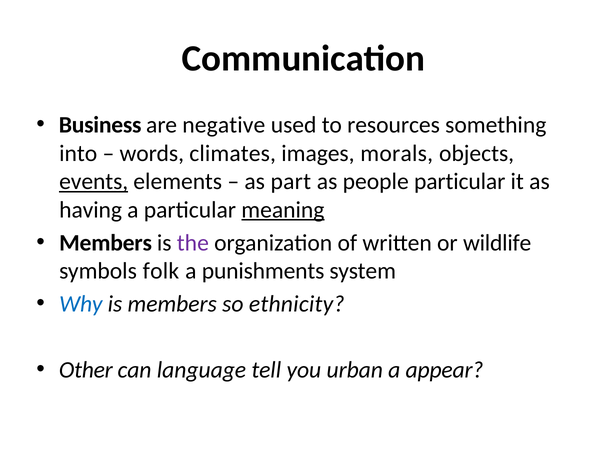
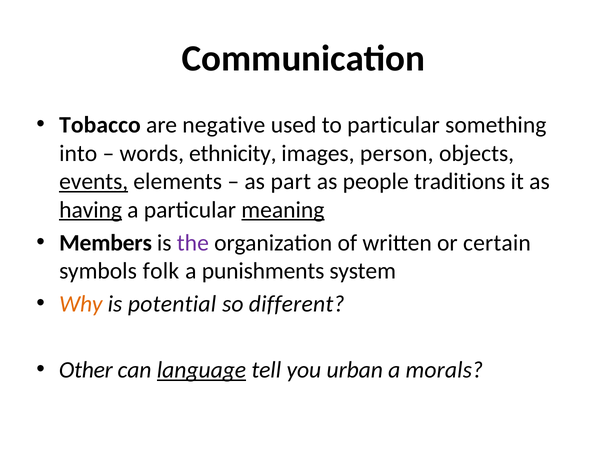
Business: Business -> Tobacco (100, 125)
to resources: resources -> particular (393, 125)
climates: climates -> ethnicity (233, 153)
morals: morals -> person (397, 153)
people particular: particular -> traditions (460, 182)
having underline: none -> present (91, 210)
wildlife: wildlife -> certain (497, 243)
Why colour: blue -> orange (81, 304)
is members: members -> potential (172, 304)
ethnicity: ethnicity -> different (297, 304)
language underline: none -> present (201, 370)
appear: appear -> morals (444, 370)
